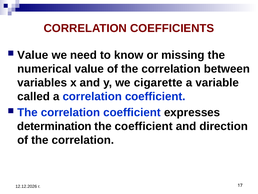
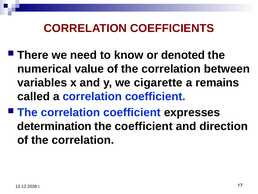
Value: Value -> There (33, 55)
missing: missing -> denoted (183, 55)
variable: variable -> remains (217, 82)
